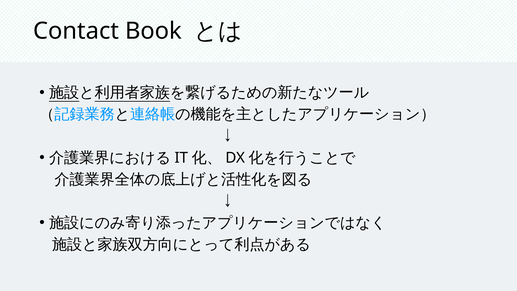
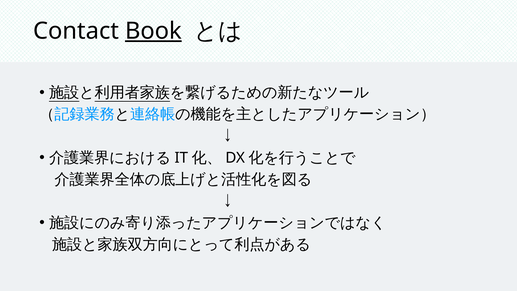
Book underline: none -> present (153, 31)
